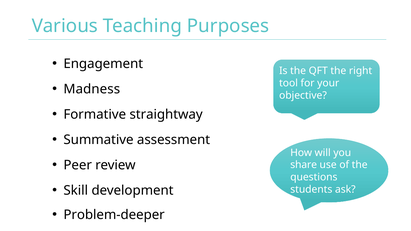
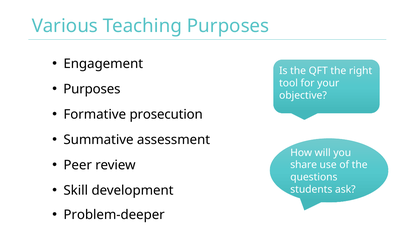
Madness: Madness -> Purposes (92, 89)
straightway: straightway -> prosecution (166, 115)
